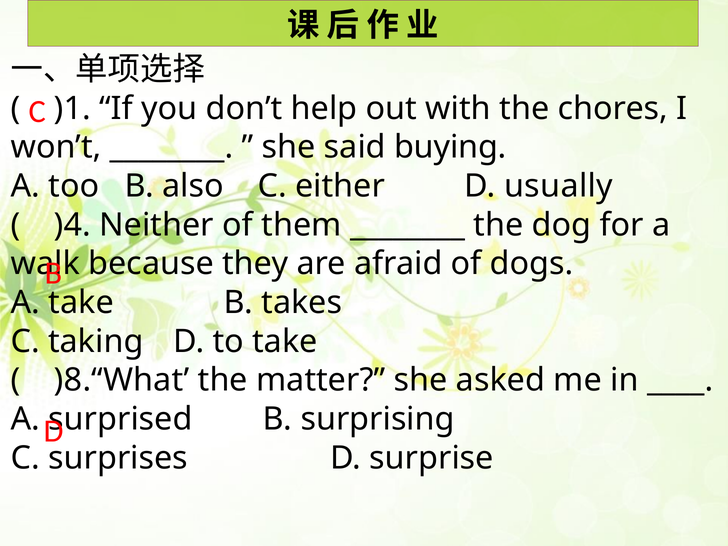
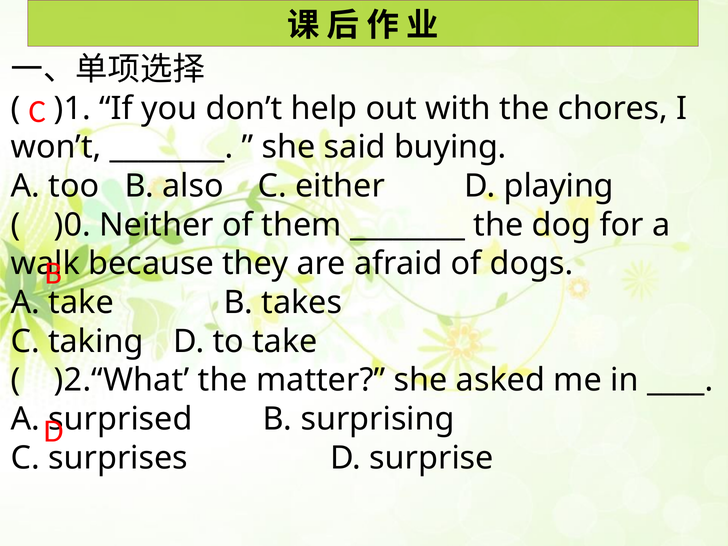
usually: usually -> playing (559, 186)
)4: )4 -> )0 (72, 225)
)8.“What: )8.“What -> )2.“What (122, 380)
